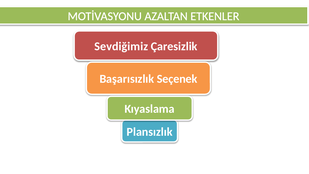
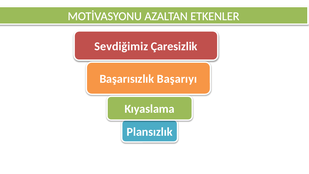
Seçenek: Seçenek -> Başarıyı (177, 79)
